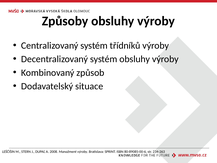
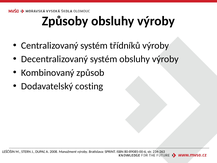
situace: situace -> costing (89, 86)
